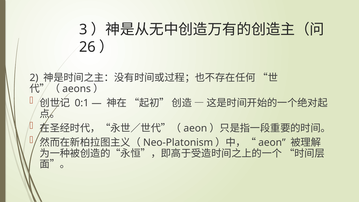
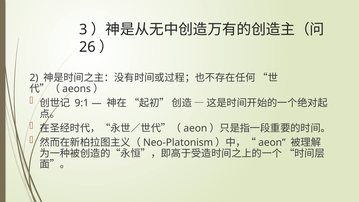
0:1: 0:1 -> 9:1 (82, 103)
